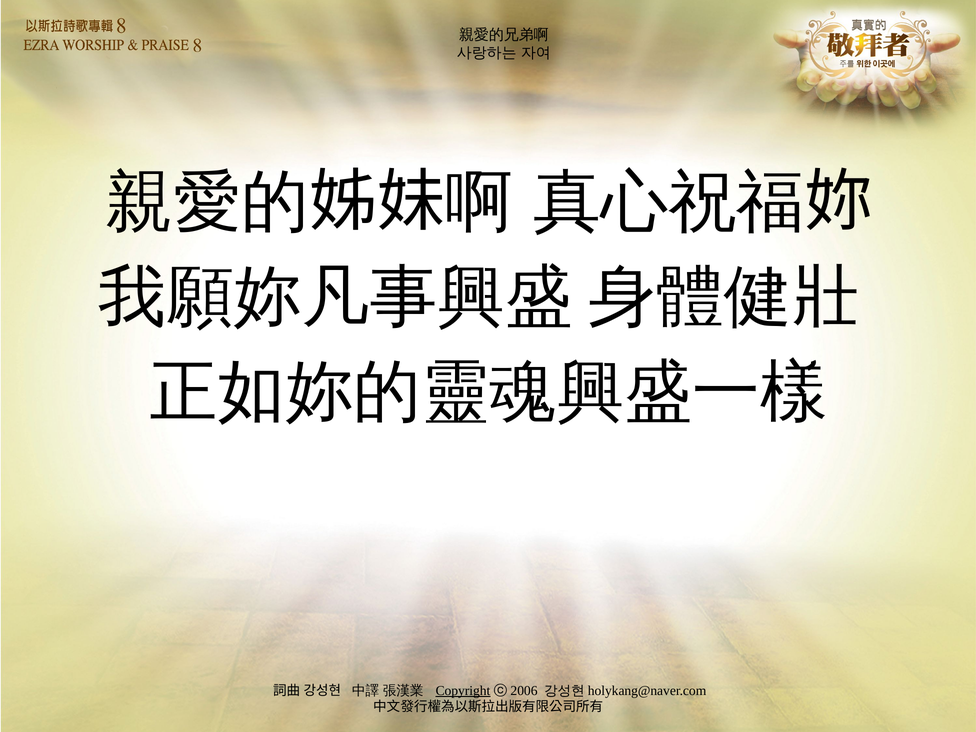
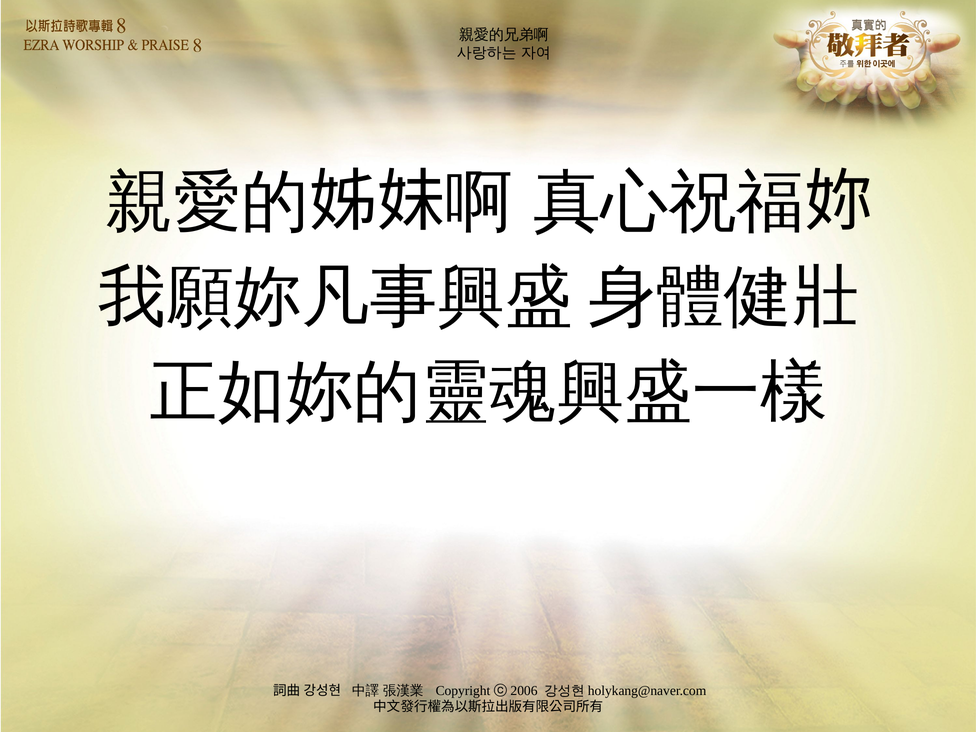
Copyright underline: present -> none (463, 691)
